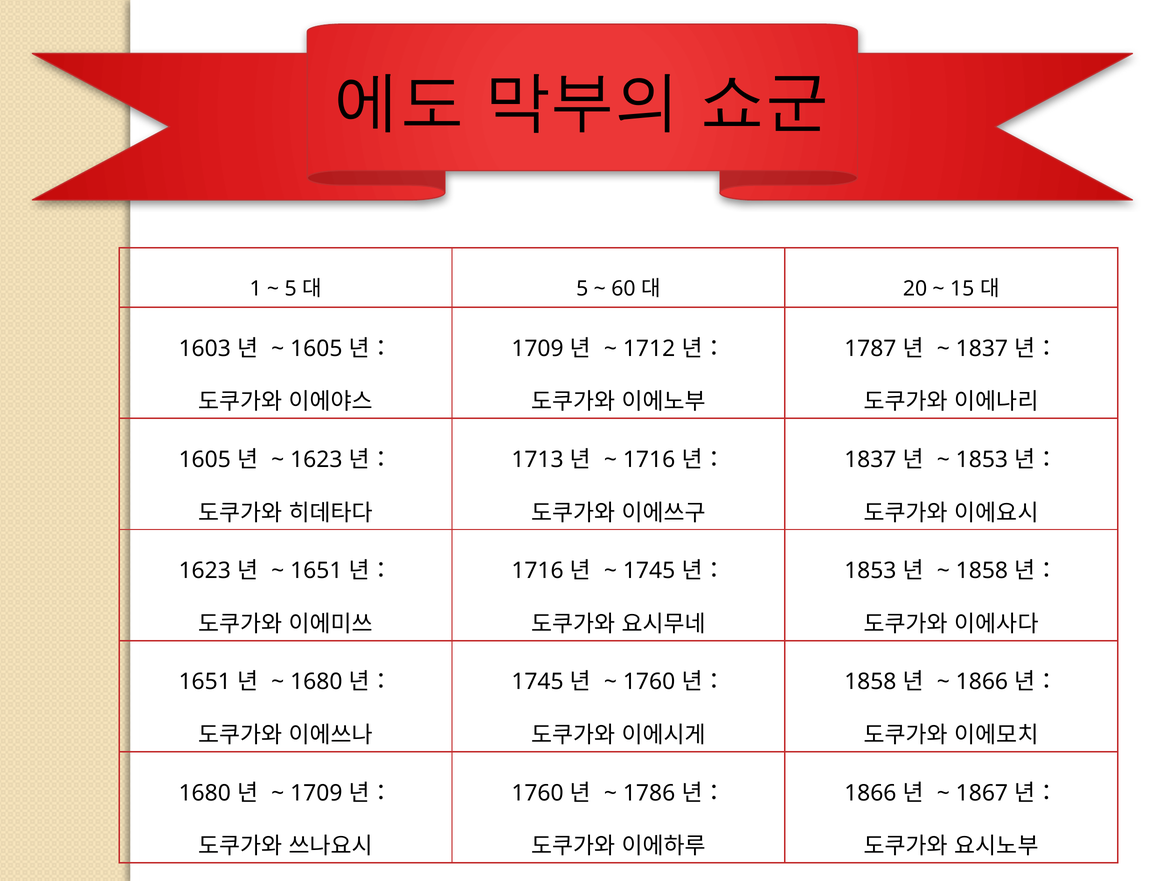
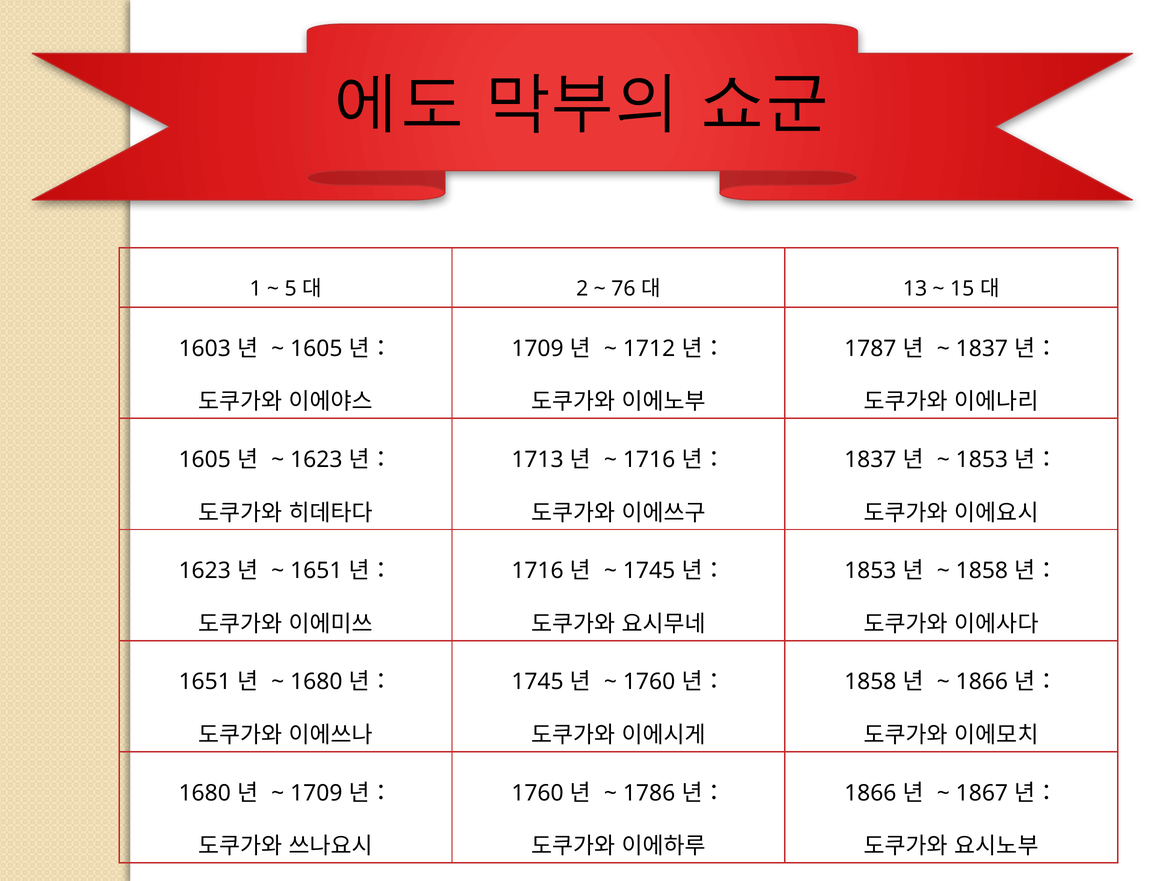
5: 5 -> 2 (582, 289)
60: 60 -> 76 (623, 289)
20: 20 -> 13 (915, 289)
